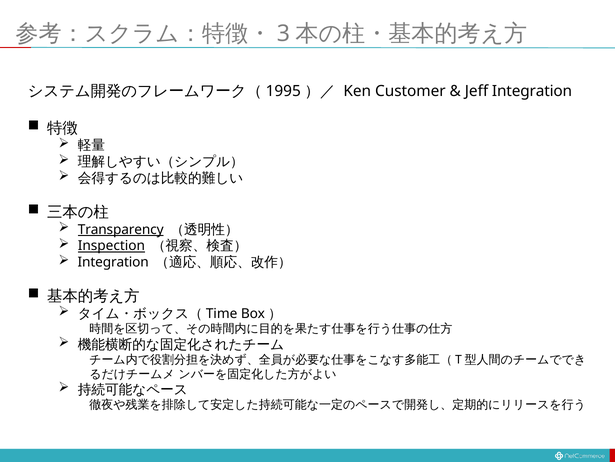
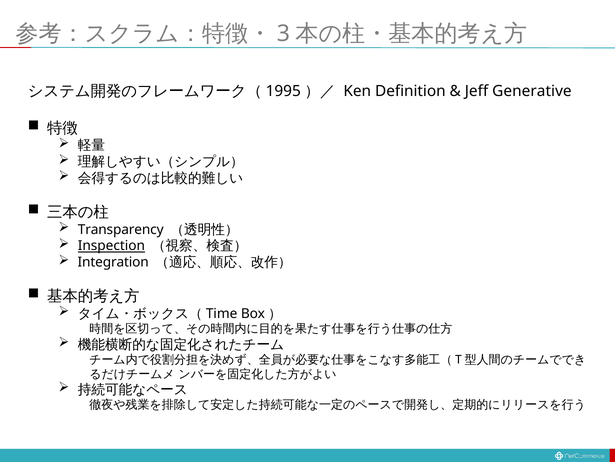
Customer: Customer -> Definition (410, 91)
Jeff Integration: Integration -> Generative (532, 91)
Transparency underline: present -> none (121, 229)
